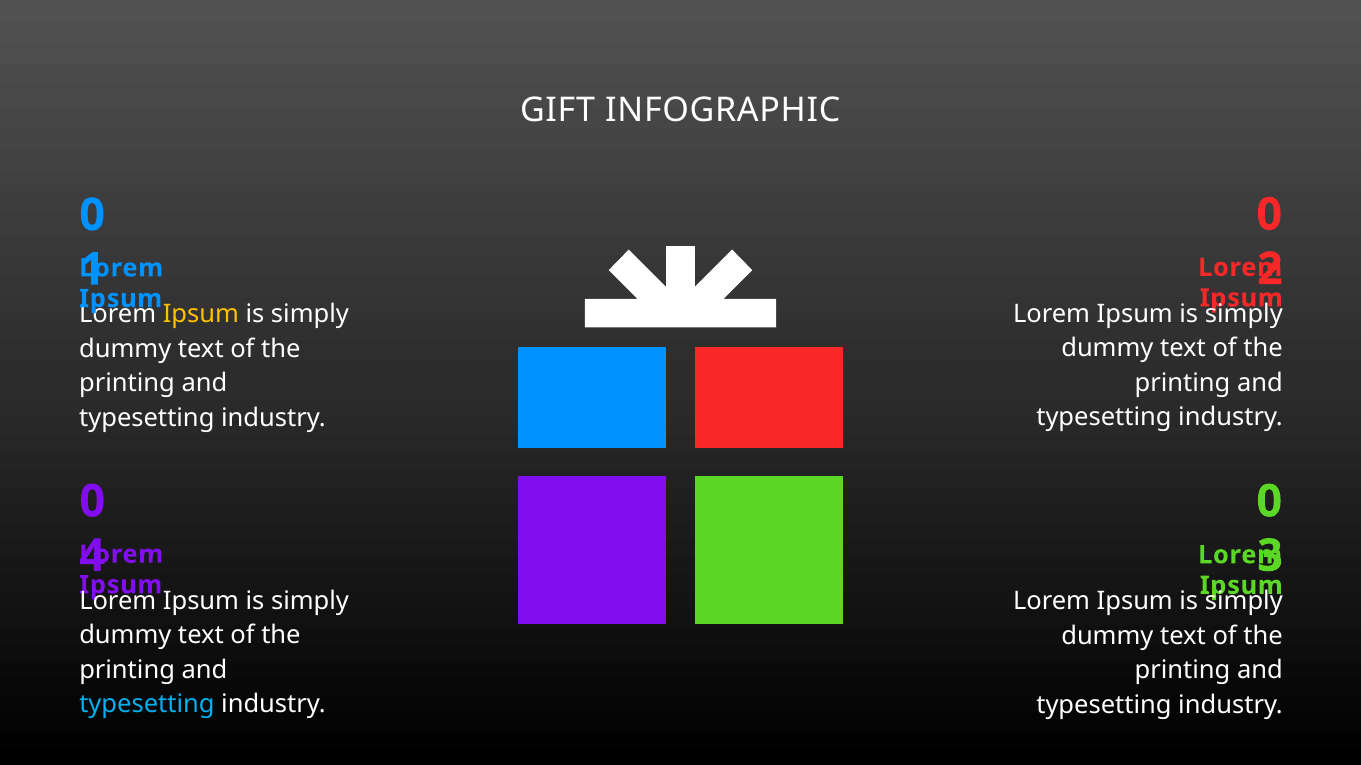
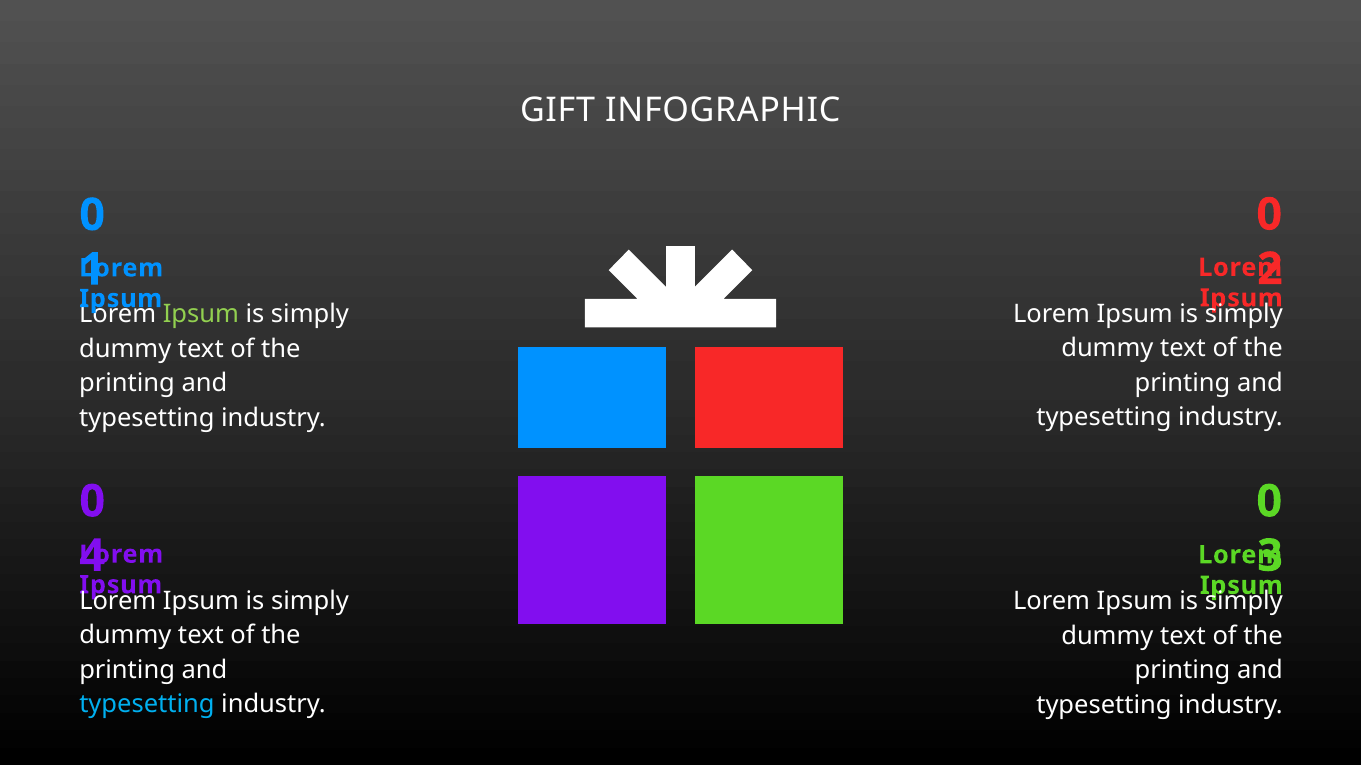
Ipsum colour: yellow -> light green (201, 314)
